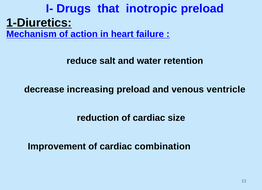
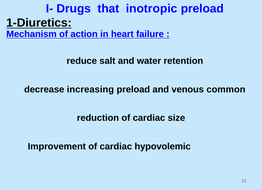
ventricle: ventricle -> common (226, 90)
combination: combination -> hypovolemic (163, 147)
